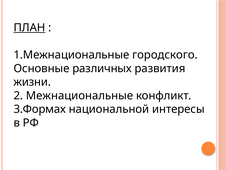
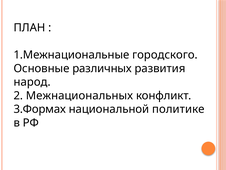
ПЛАН underline: present -> none (29, 28)
жизни: жизни -> народ (32, 82)
Межнациональные: Межнациональные -> Межнациональных (79, 95)
интересы: интересы -> политике (178, 109)
